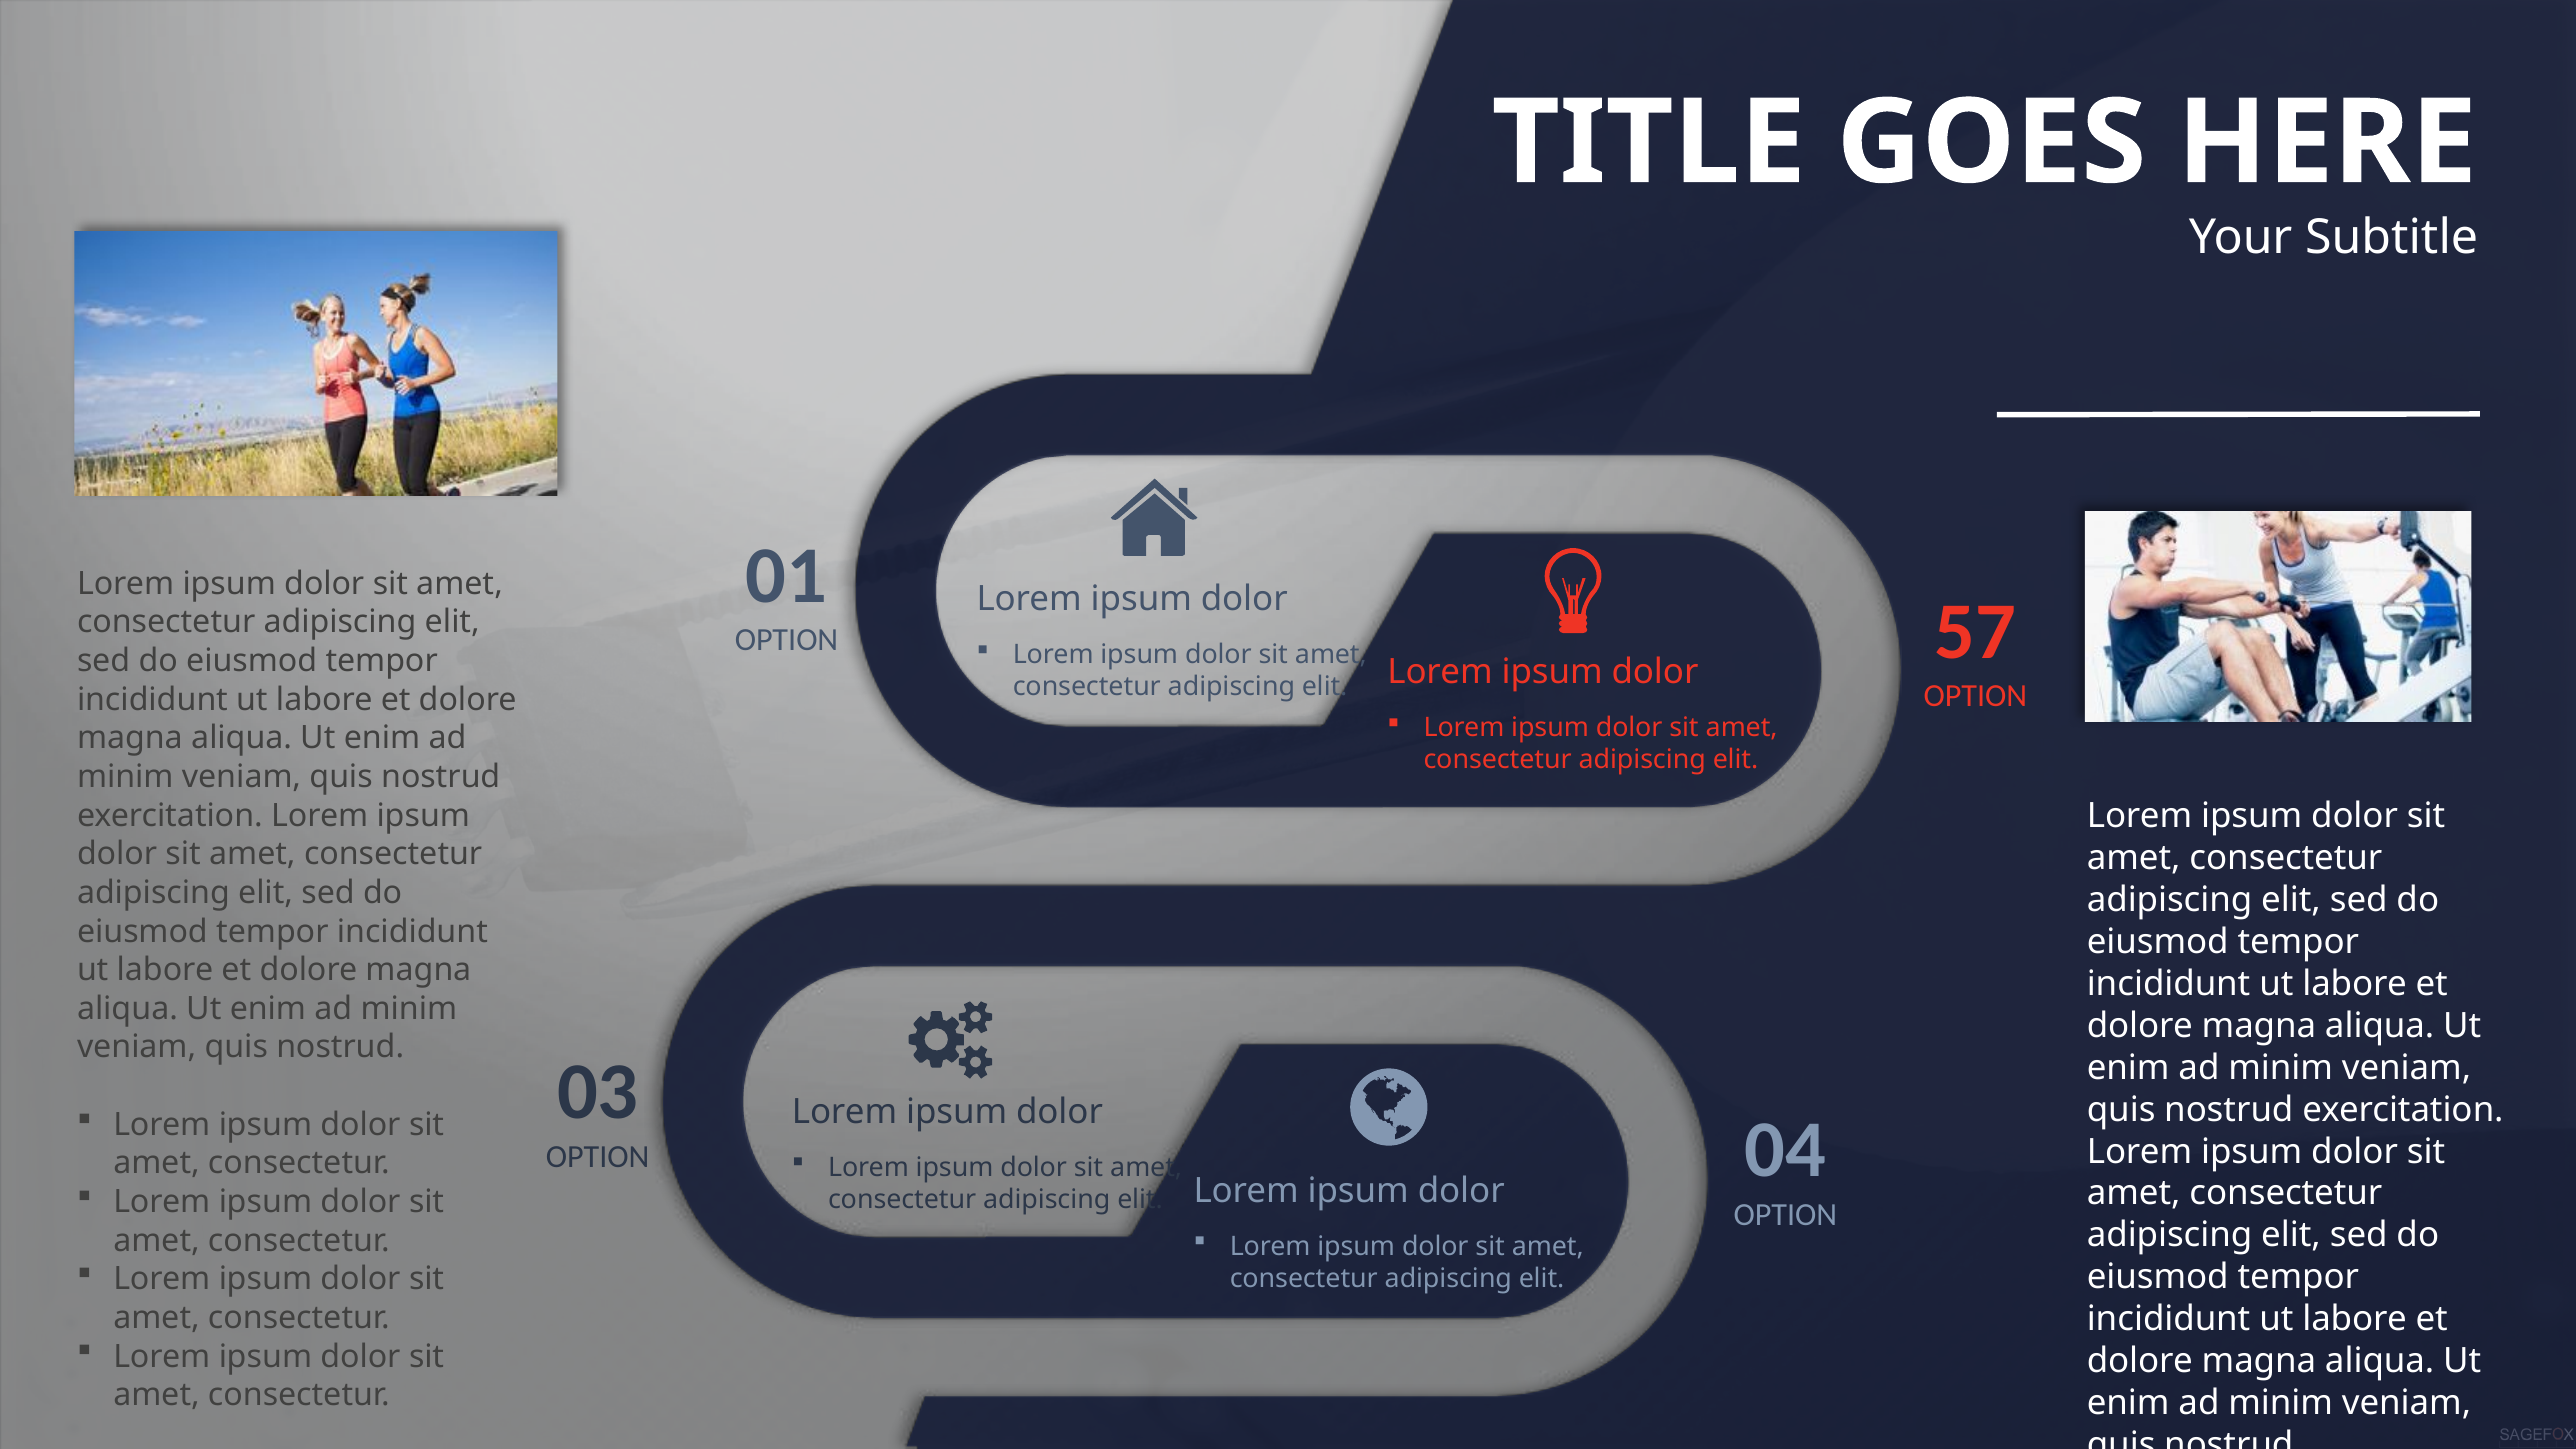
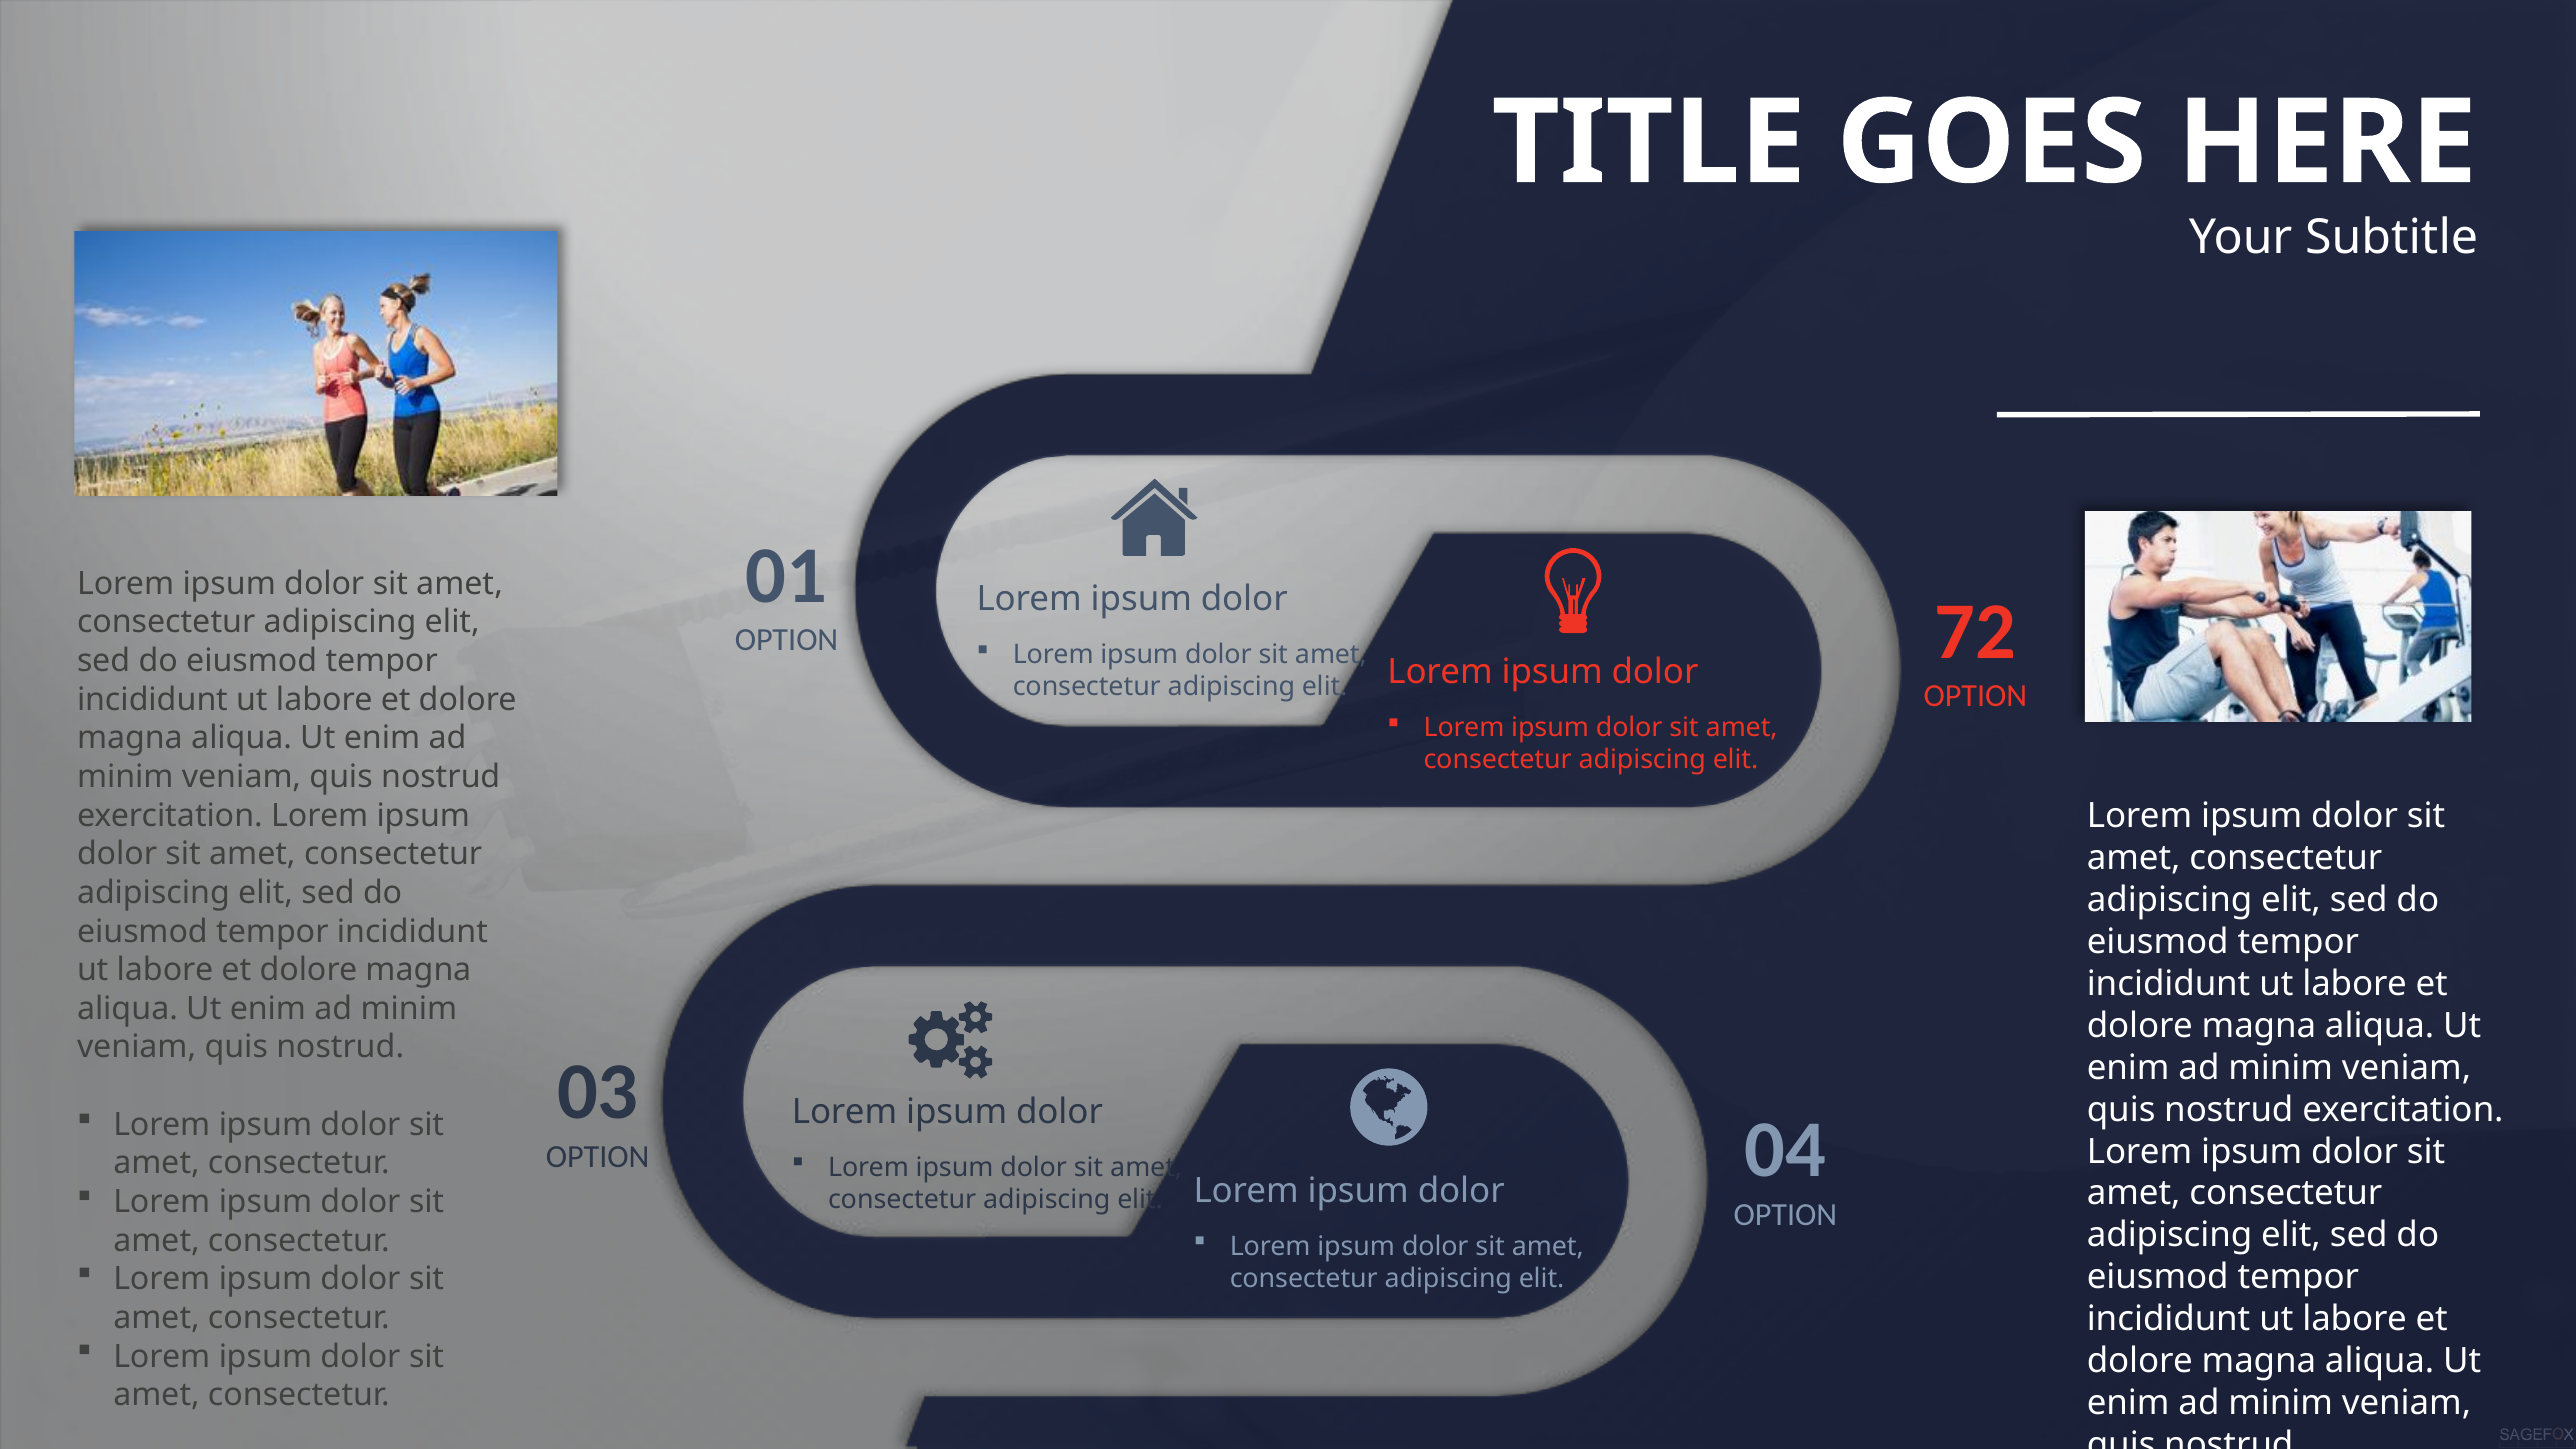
57: 57 -> 72 (1975, 632)
